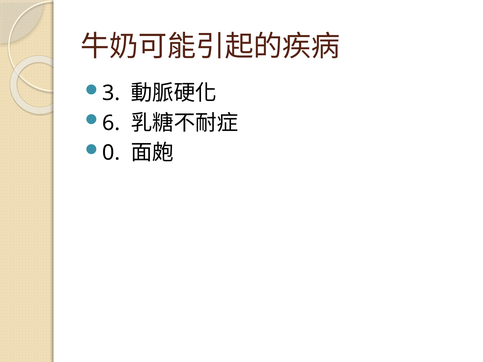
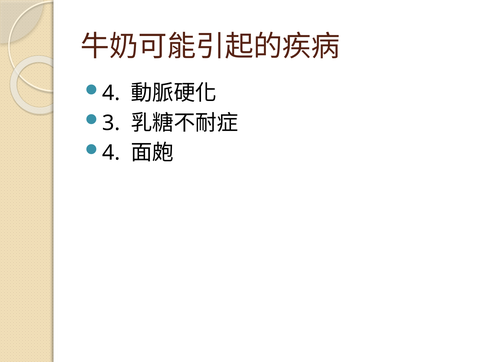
3: 3 -> 4 (111, 93)
6: 6 -> 3 (111, 123)
0: 0 -> 4 (111, 153)
